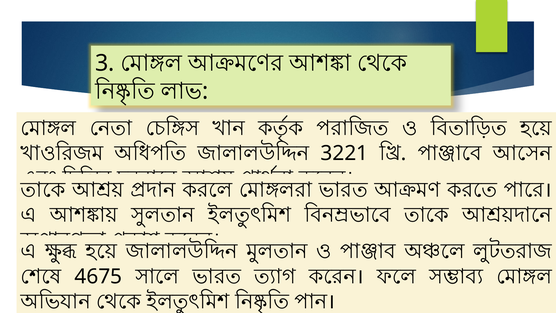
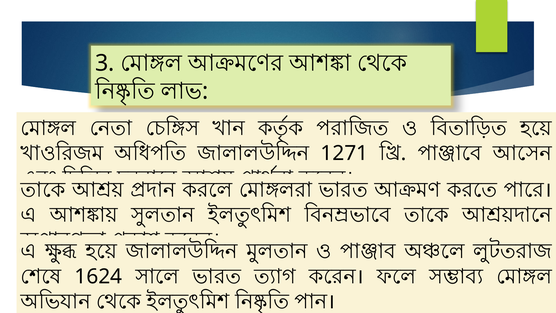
3221: 3221 -> 1271 (344, 153)
4675: 4675 -> 1624 (98, 276)
